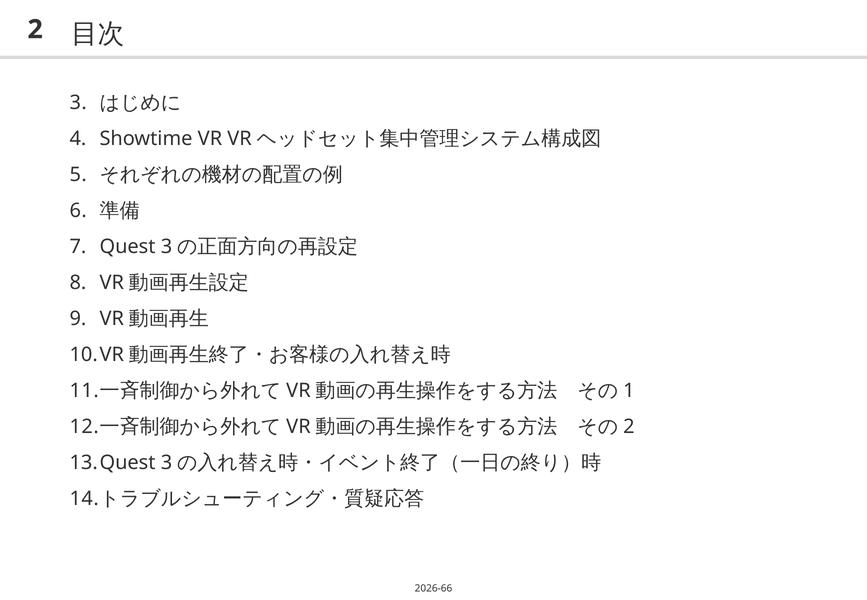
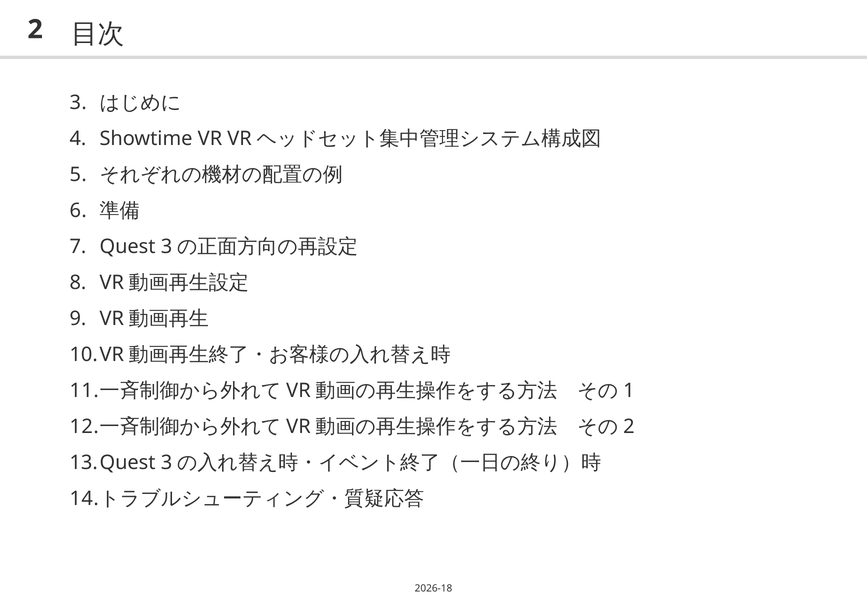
2026-66: 2026-66 -> 2026-18 (433, 588)
